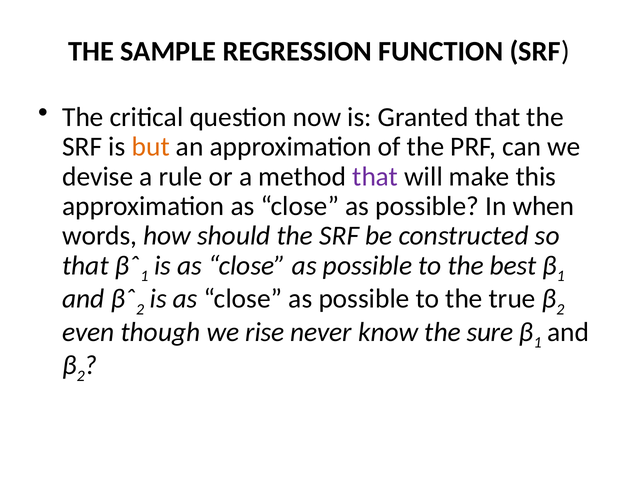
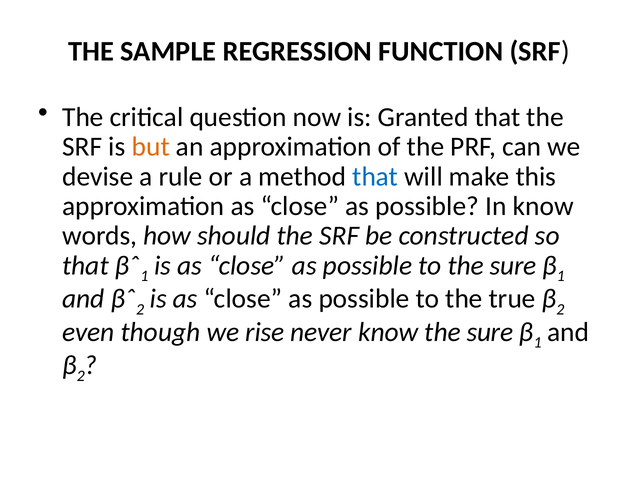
that colour: purple -> blue (375, 177)
In when: when -> know (543, 206)
to the best: best -> sure (513, 266)
